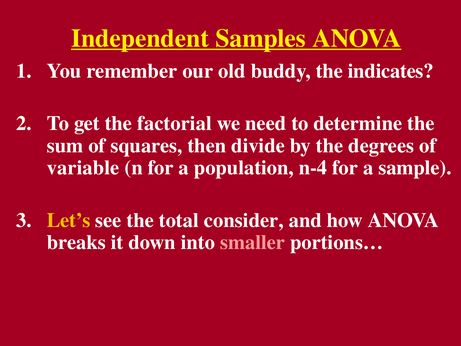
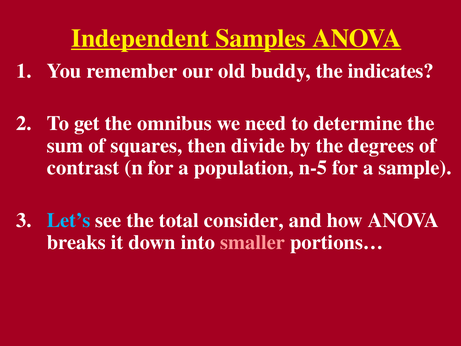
factorial: factorial -> omnibus (175, 123)
variable: variable -> contrast (83, 168)
n-4: n-4 -> n-5 (313, 168)
Let’s colour: yellow -> light blue (69, 220)
